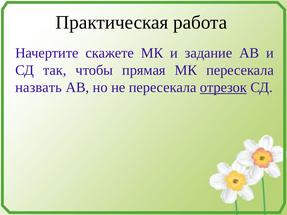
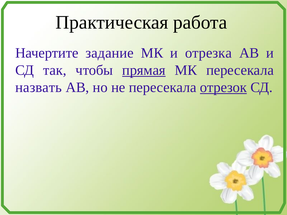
скажете: скажете -> задание (110, 53)
задание: задание -> отрезка (208, 53)
прямая underline: none -> present (144, 70)
